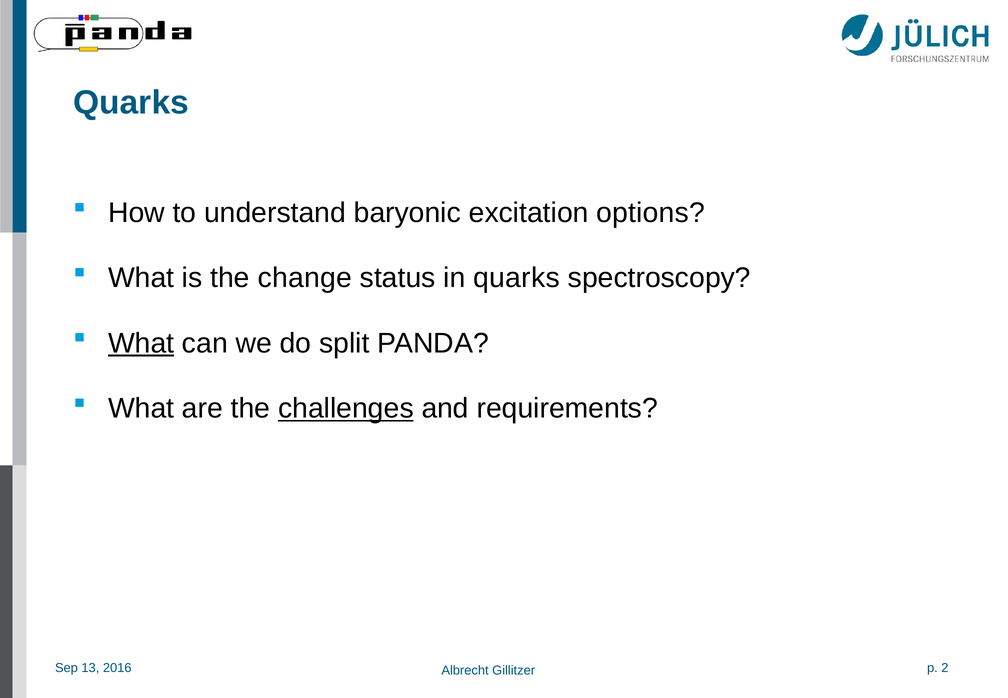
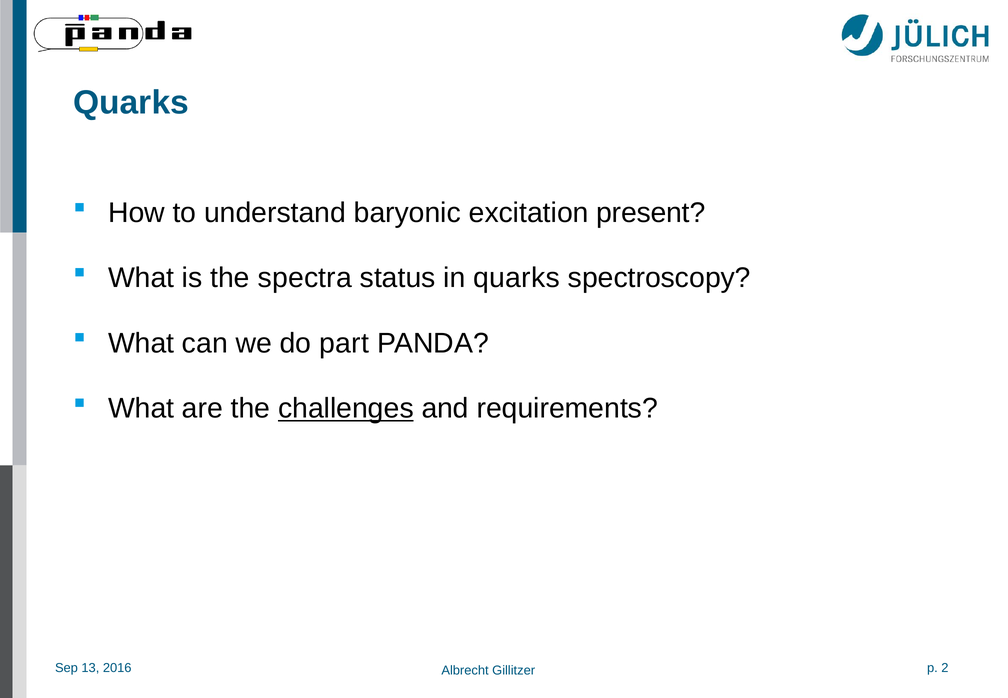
options: options -> present (651, 213)
change: change -> spectra (305, 278)
What underline: present -> none (141, 343)
split: split -> part (344, 343)
